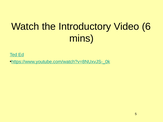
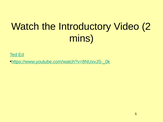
6: 6 -> 2 (146, 27)
